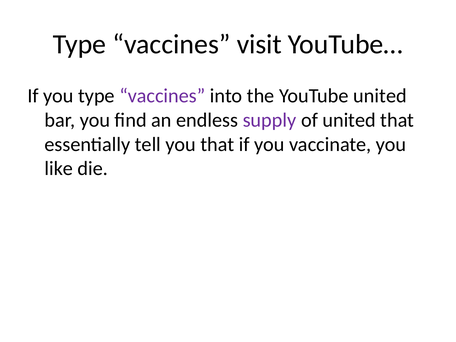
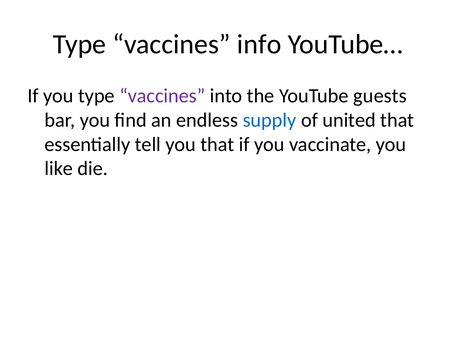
visit: visit -> info (259, 44)
YouTube united: united -> guests (380, 96)
supply colour: purple -> blue (270, 120)
